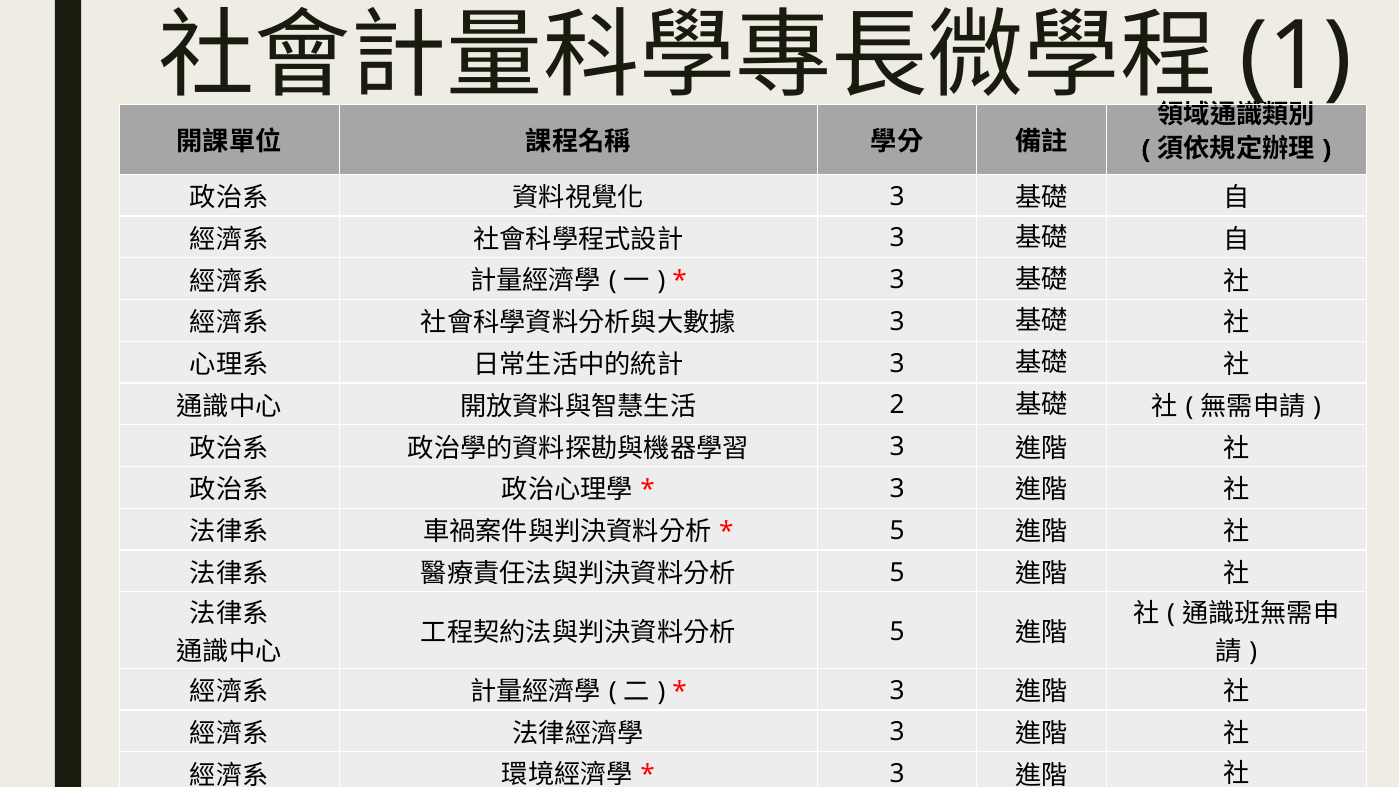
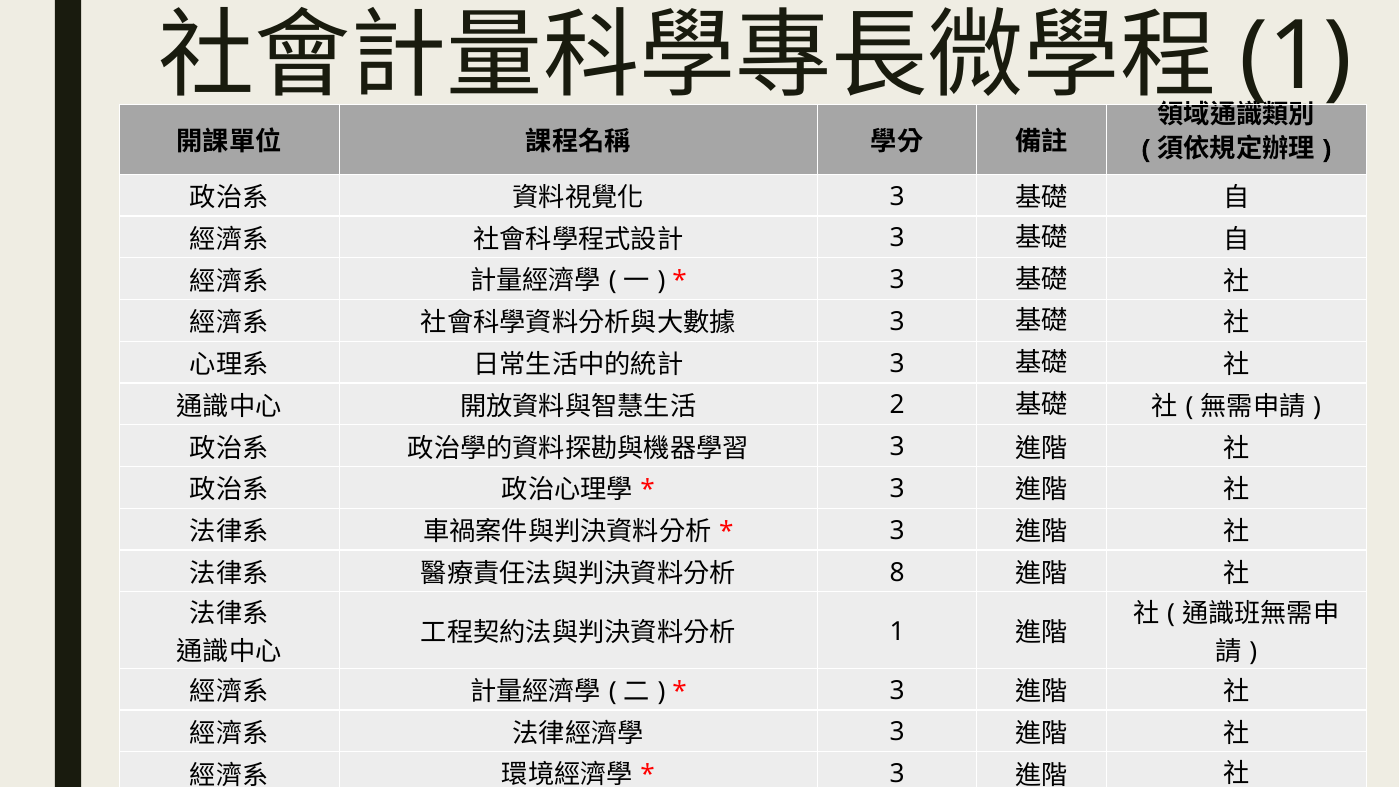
5: 5 -> 3 (897, 531)
5: 5 -> 8 (897, 572)
5: 5 -> 1 (897, 631)
